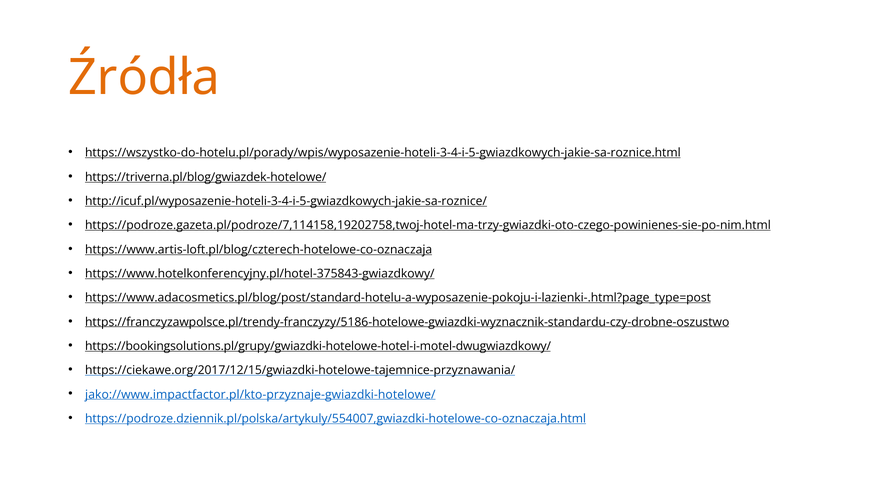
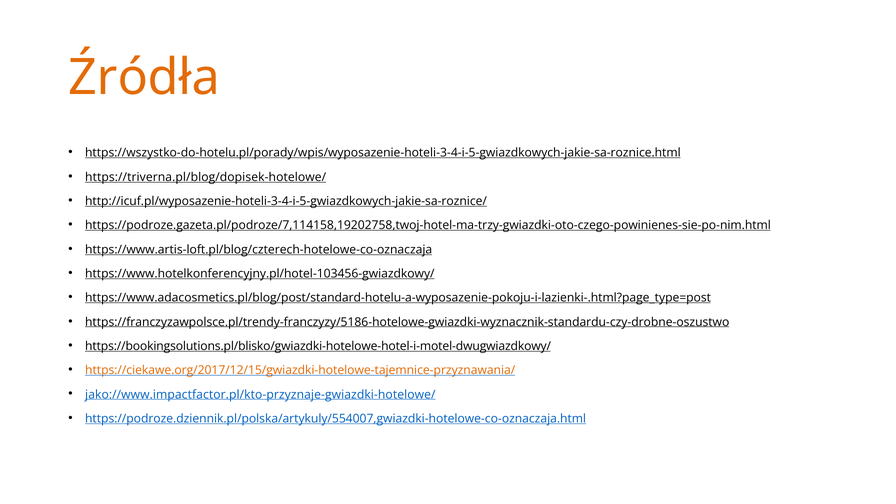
https://triverna.pl/blog/gwiazdek-hotelowe/: https://triverna.pl/blog/gwiazdek-hotelowe/ -> https://triverna.pl/blog/dopisek-hotelowe/ (206, 177)
https://www.hotelkonferencyjny.pl/hotel-375843-gwiazdkowy/: https://www.hotelkonferencyjny.pl/hotel-375843-gwiazdkowy/ -> https://www.hotelkonferencyjny.pl/hotel-103456-gwiazdkowy/ (260, 274)
https://bookingsolutions.pl/grupy/gwiazdki-hotelowe-hotel-i-motel-dwugwiazdkowy/: https://bookingsolutions.pl/grupy/gwiazdki-hotelowe-hotel-i-motel-dwugwiazdkowy/ -> https://bookingsolutions.pl/blisko/gwiazdki-hotelowe-hotel-i-motel-dwugwiazdkowy/ (318, 346)
https://ciekawe.org/2017/12/15/gwiazdki-hotelowe-tajemnice-przyznawania/ colour: black -> orange (300, 370)
